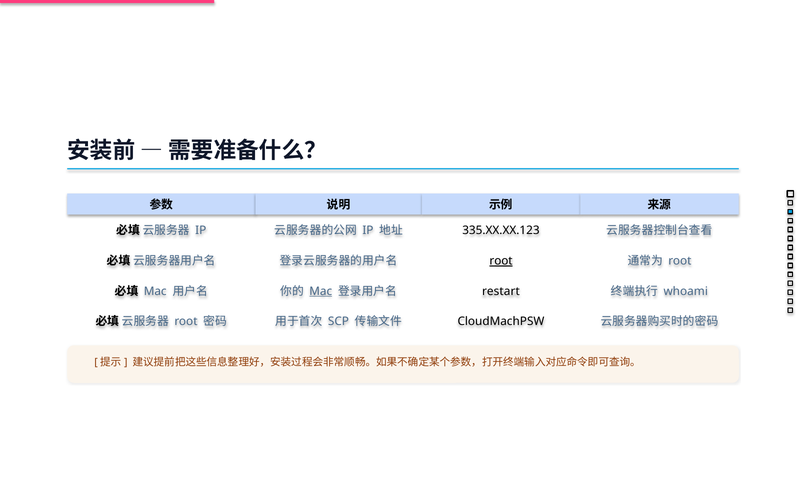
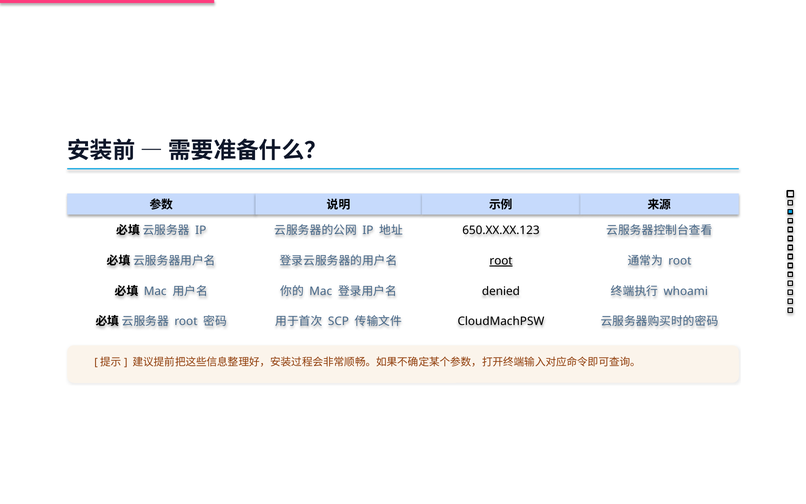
335.XX.XX.123: 335.XX.XX.123 -> 650.XX.XX.123 (501, 230)
Mac underline: present -> none (321, 291)
restart: restart -> denied (501, 291)
